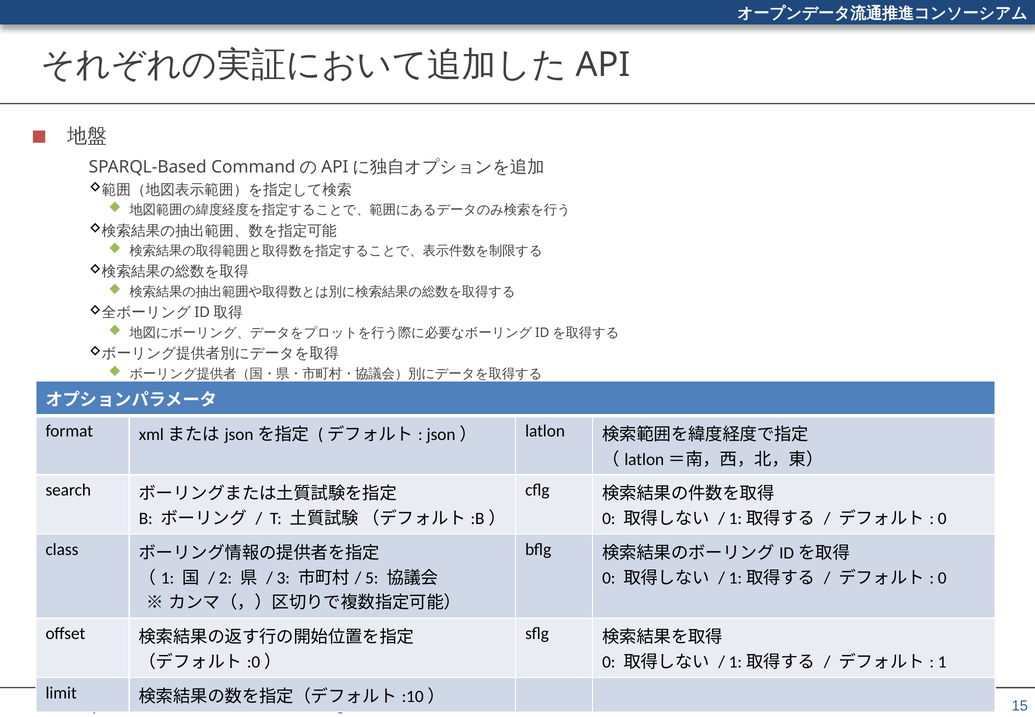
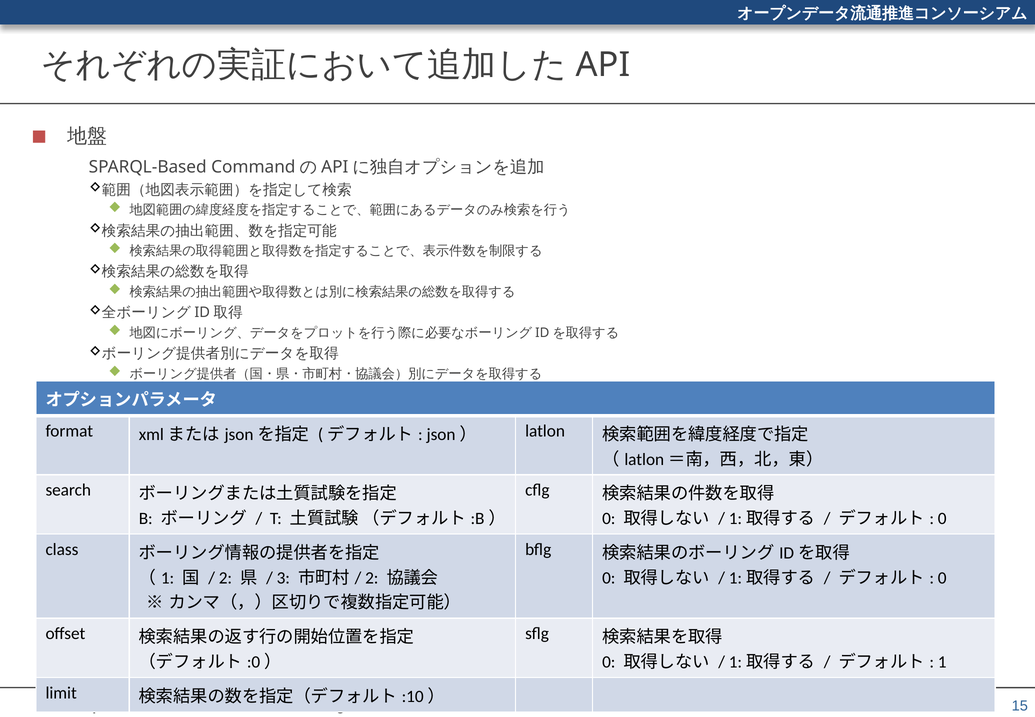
5: 5 -> 2 (372, 578)
